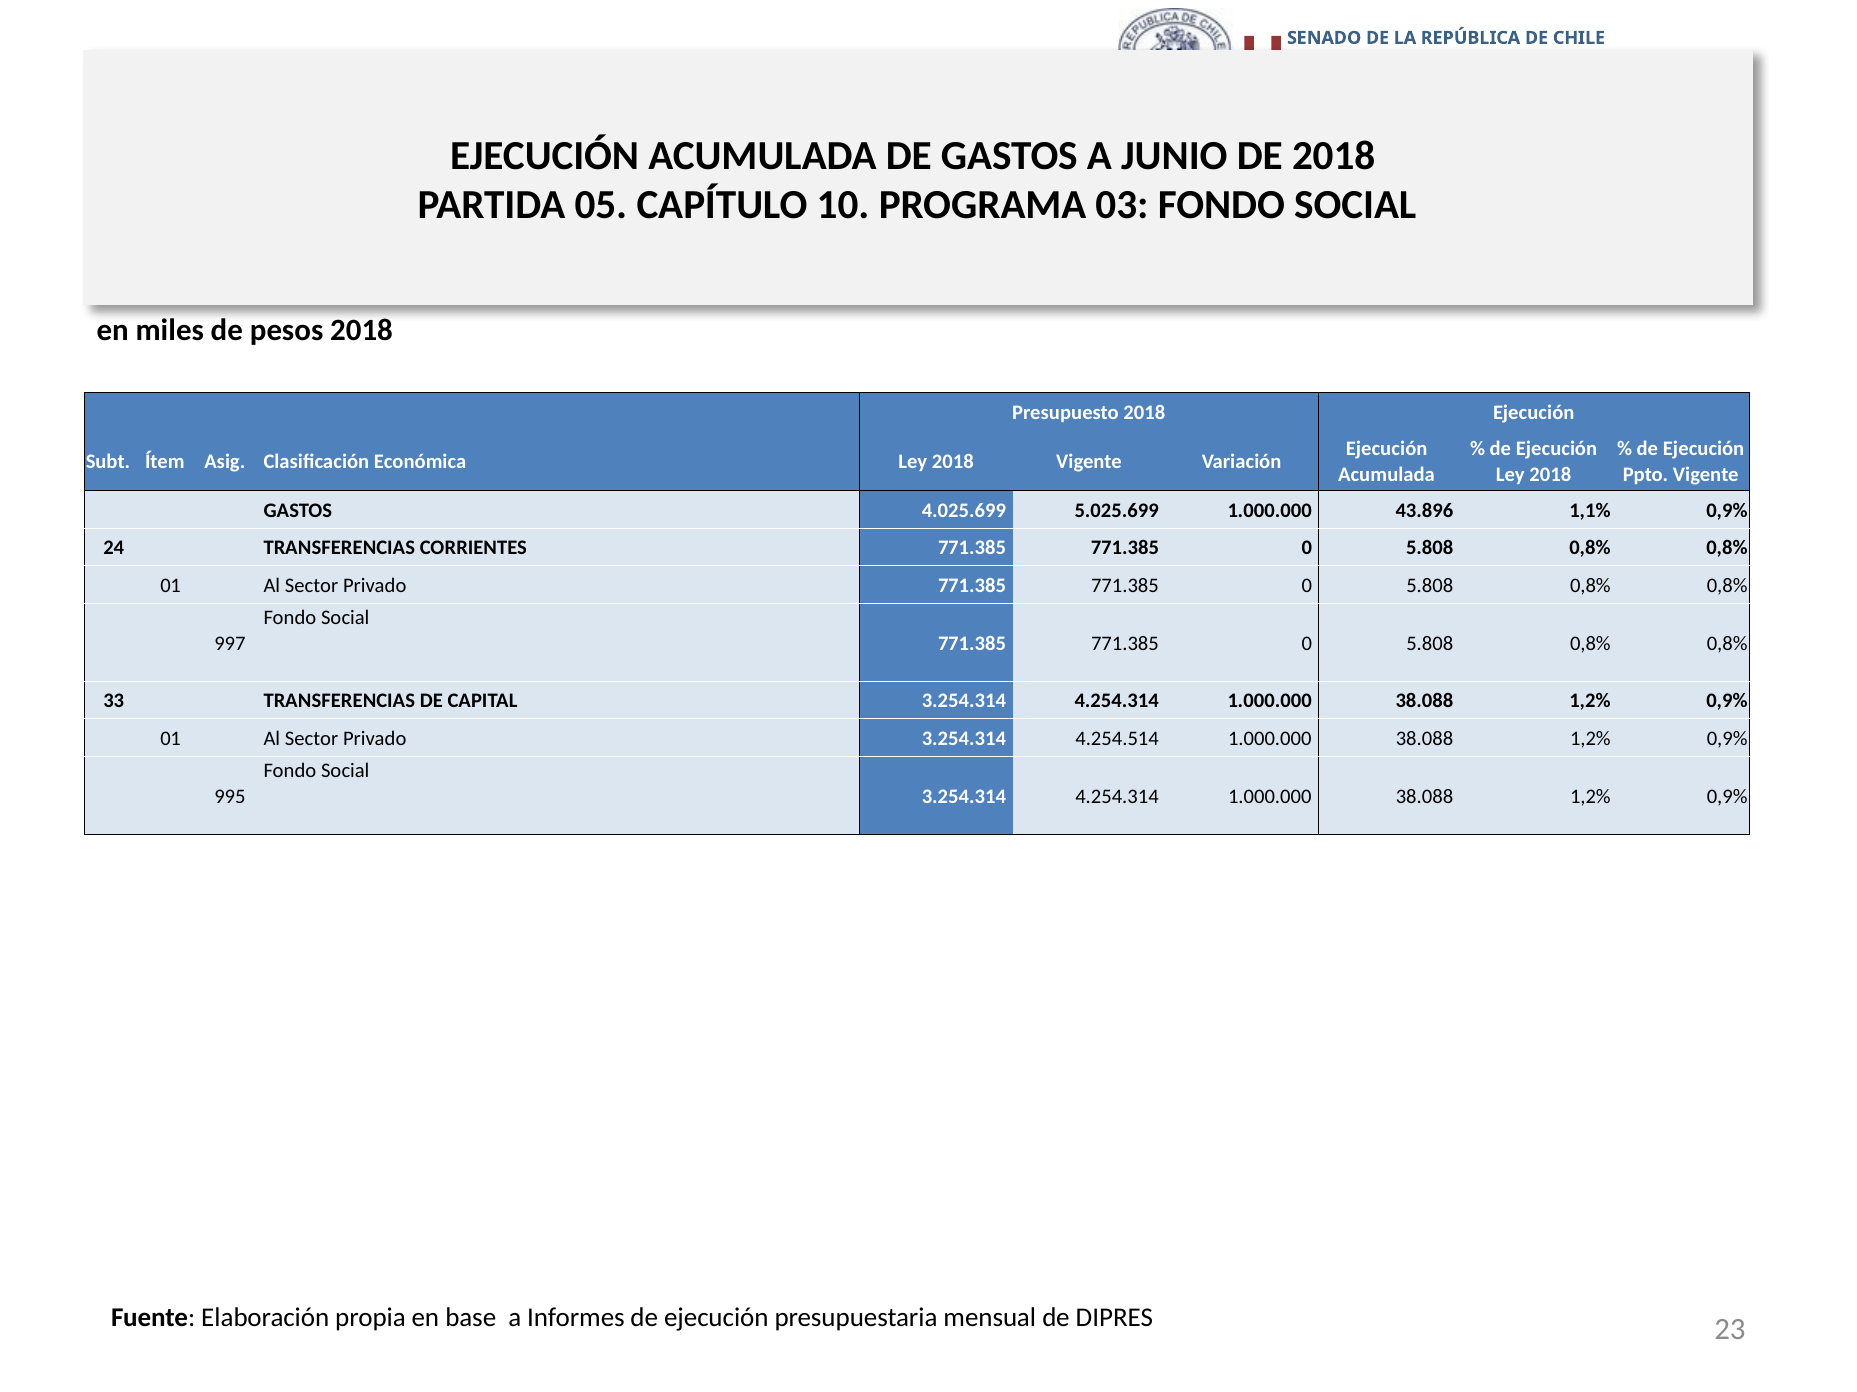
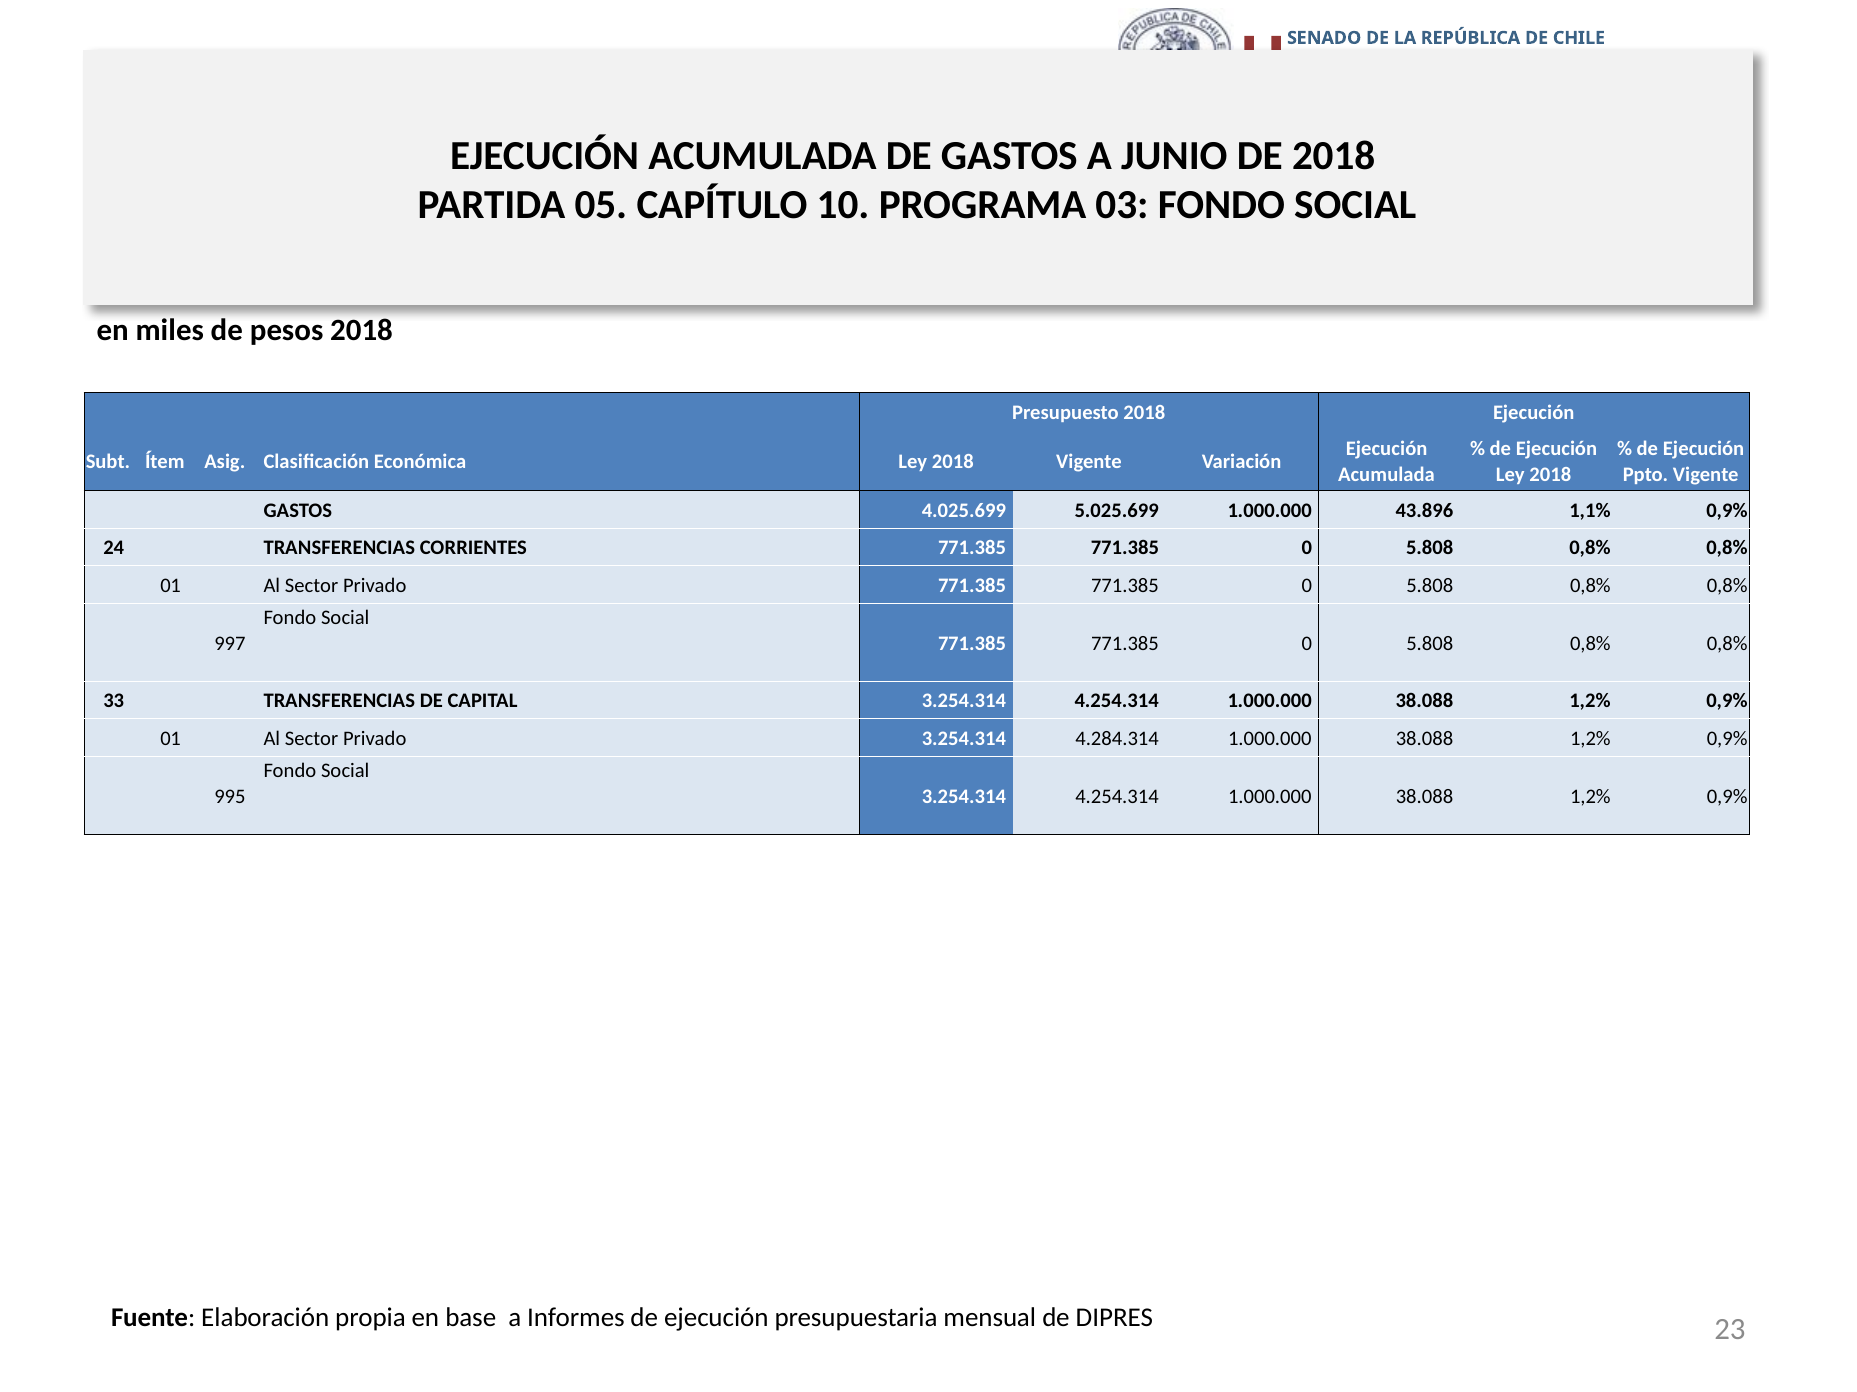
4.254.514: 4.254.514 -> 4.284.314 (1117, 739)
